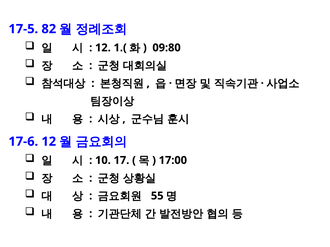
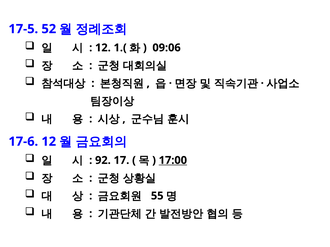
82: 82 -> 52 (49, 29)
09:80: 09:80 -> 09:06 (167, 48)
10: 10 -> 92 (103, 161)
17:00 underline: none -> present (173, 161)
